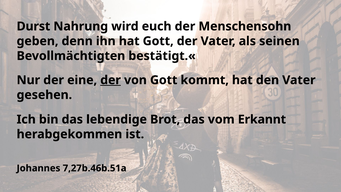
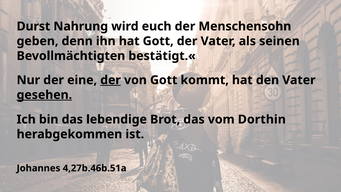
gesehen underline: none -> present (44, 95)
Erkannt: Erkannt -> Dorthin (262, 119)
7,27b.46b.51a: 7,27b.46b.51a -> 4,27b.46b.51a (95, 168)
